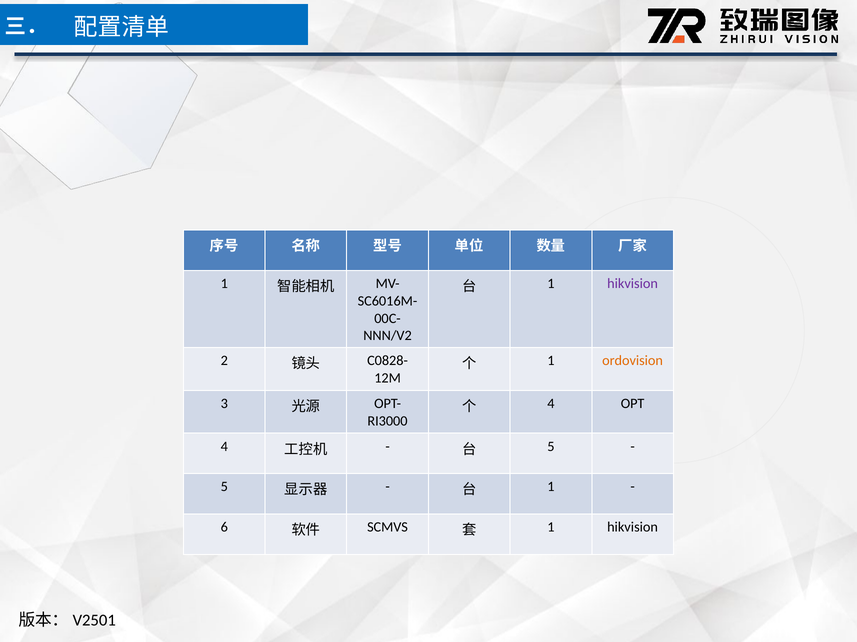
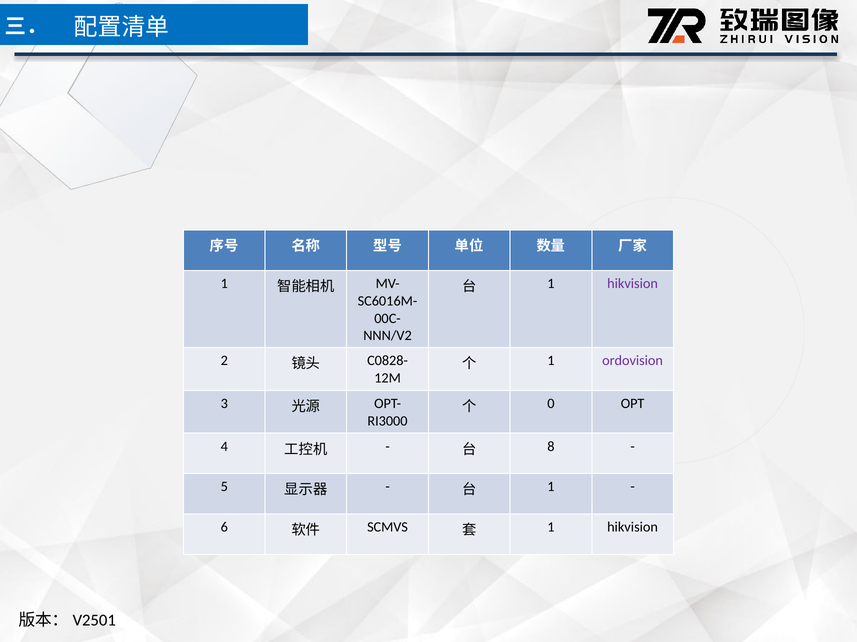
ordovision colour: orange -> purple (633, 361)
4: 4 -> 0 (551, 404)
5: 5 -> 8 (551, 447)
